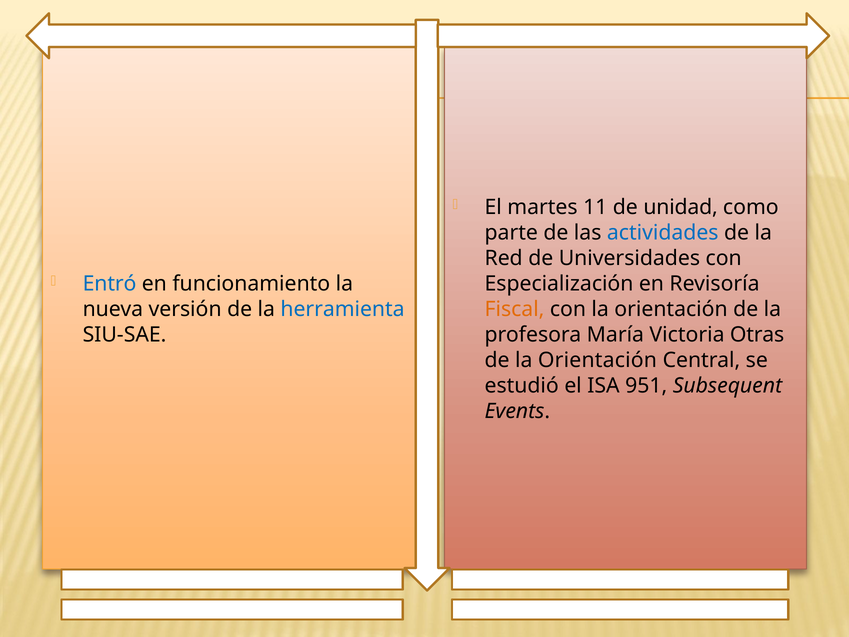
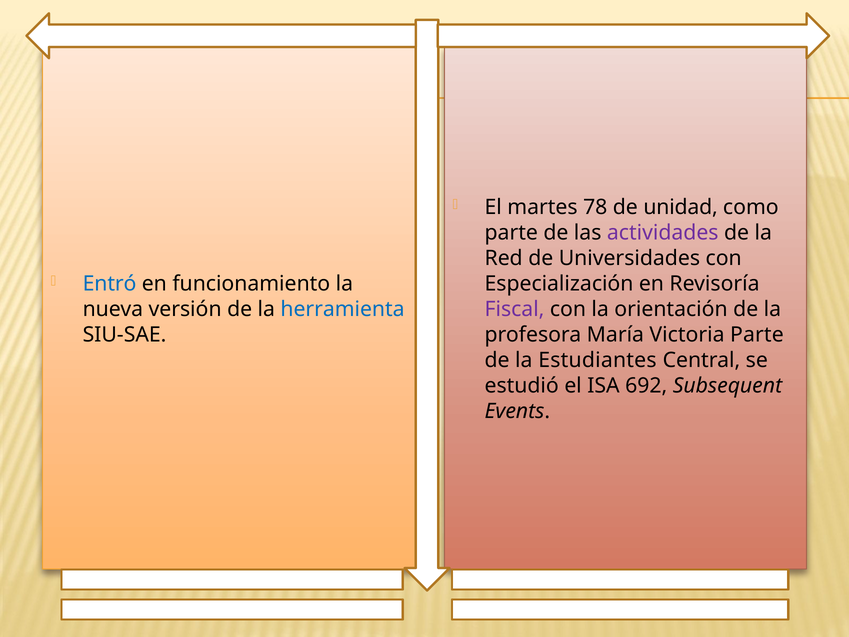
11: 11 -> 78 (595, 207)
actividades colour: blue -> purple (663, 233)
Fiscal colour: orange -> purple (515, 309)
Victoria Otras: Otras -> Parte (757, 335)
de la Orientación: Orientación -> Estudiantes (597, 360)
951: 951 -> 692 (646, 385)
